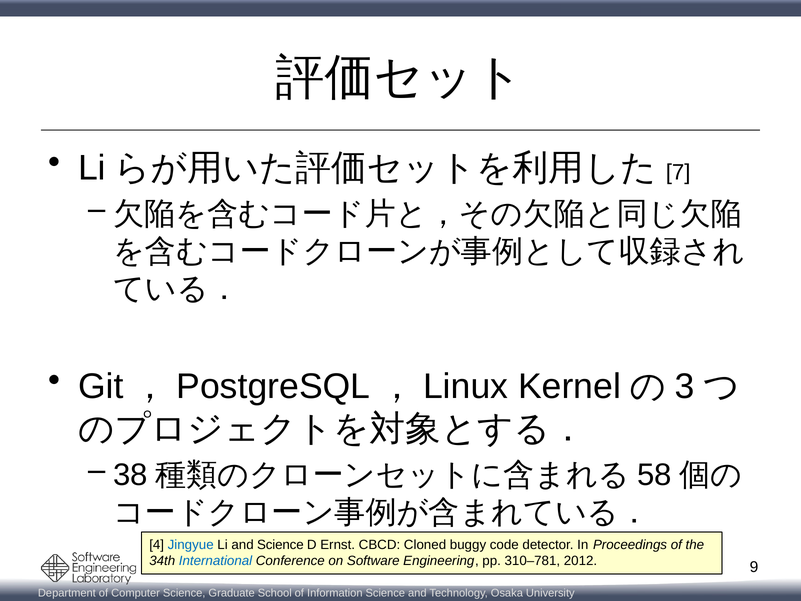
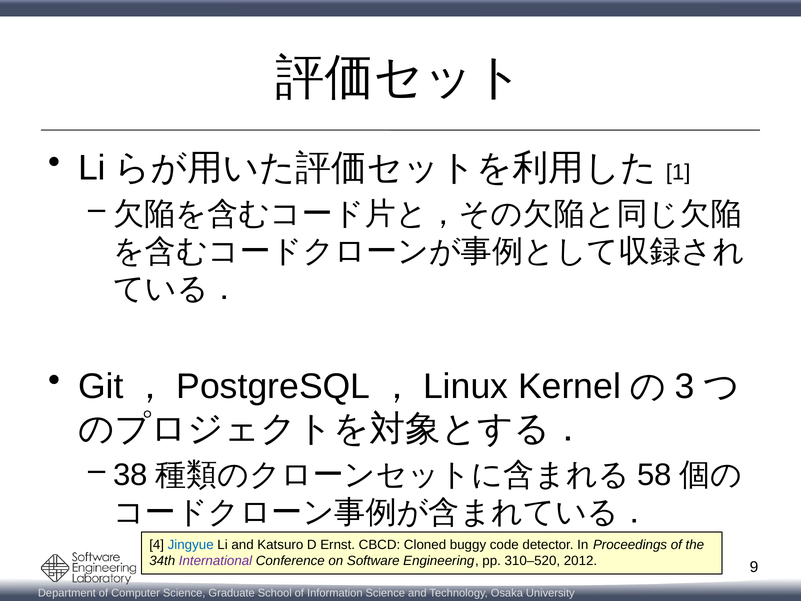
7: 7 -> 1 (678, 172)
and Science: Science -> Katsuro (280, 545)
International colour: blue -> purple (216, 561)
310–781: 310–781 -> 310–520 (532, 561)
